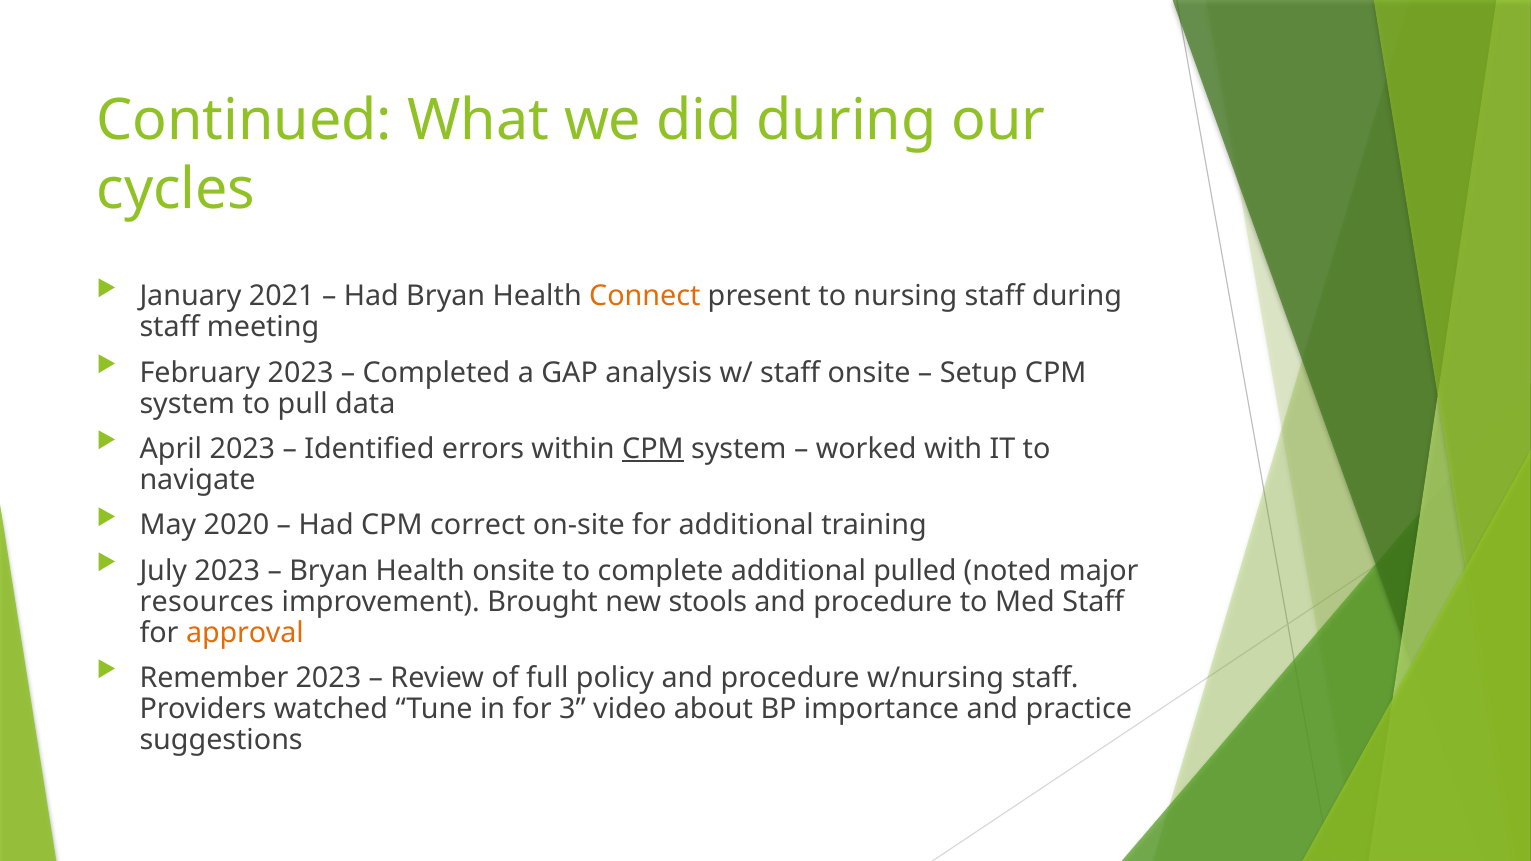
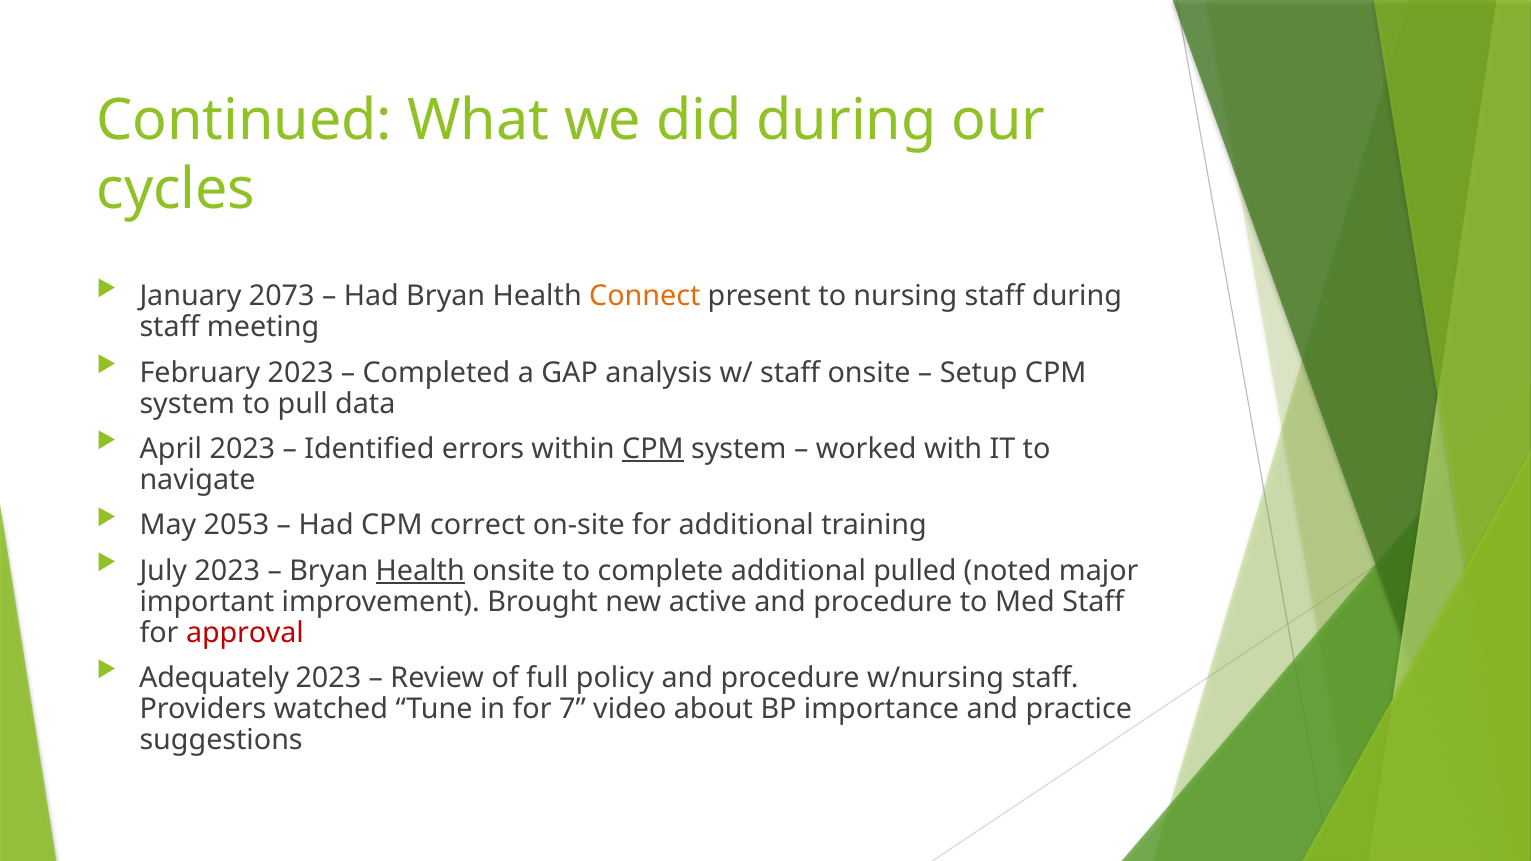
2021: 2021 -> 2073 (282, 296)
2020: 2020 -> 2053 (237, 525)
Health underline: none -> present (420, 571)
resources: resources -> important (207, 602)
stools: stools -> active (708, 602)
approval colour: orange -> red (245, 633)
Remember: Remember -> Adequately (214, 678)
3: 3 -> 7 (572, 709)
